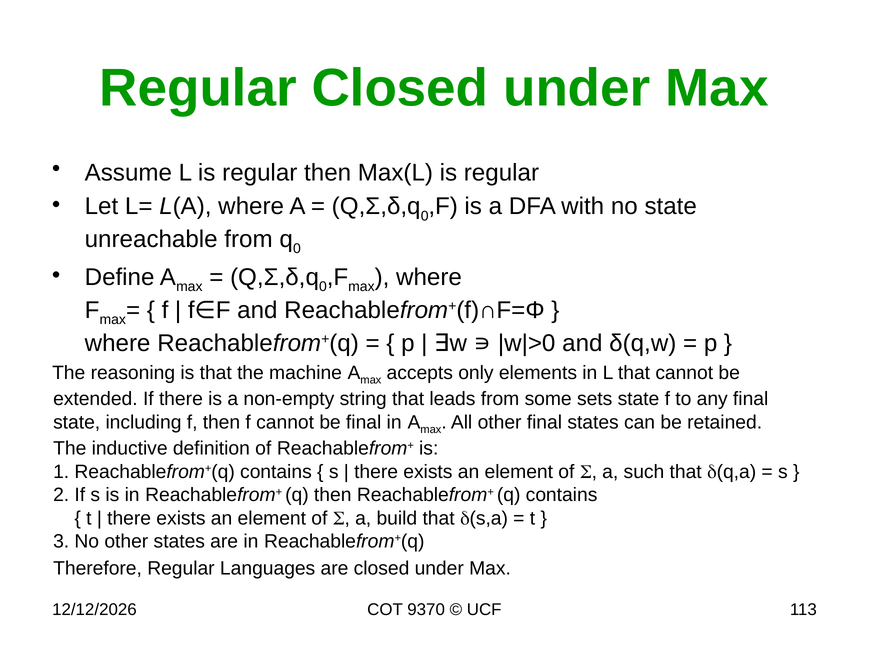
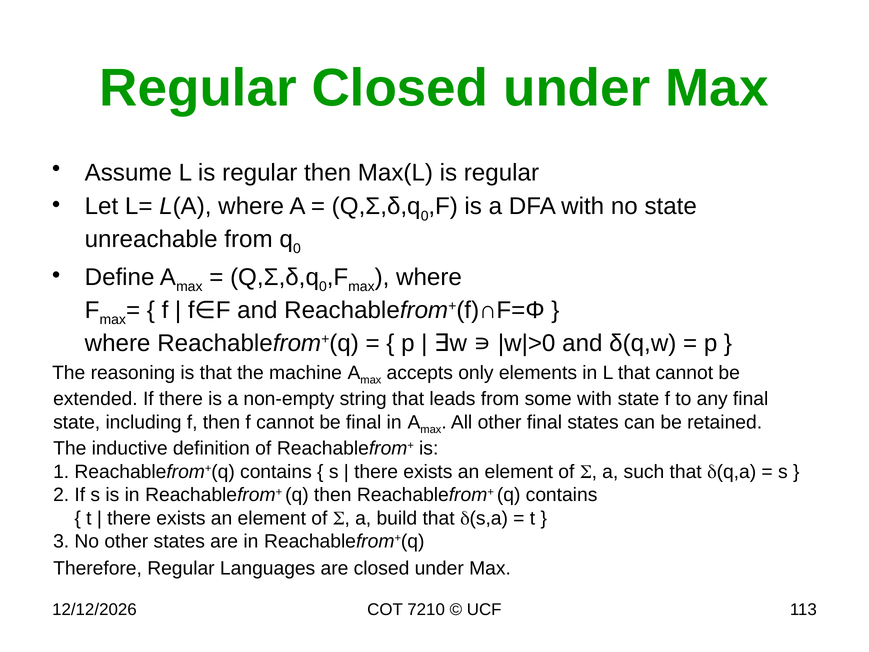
some sets: sets -> with (595, 399)
9370: 9370 -> 7210 (426, 609)
